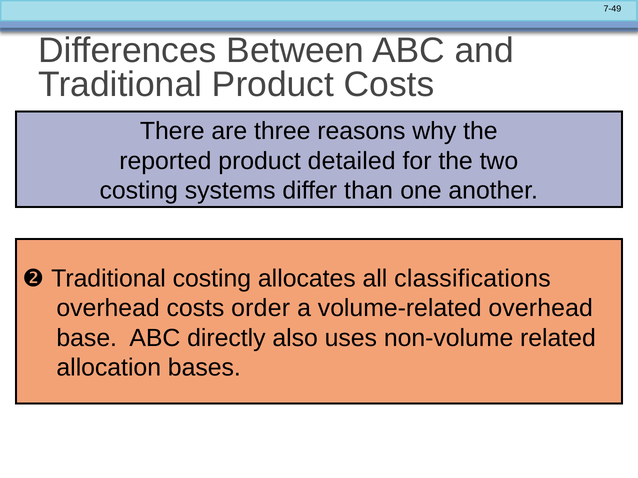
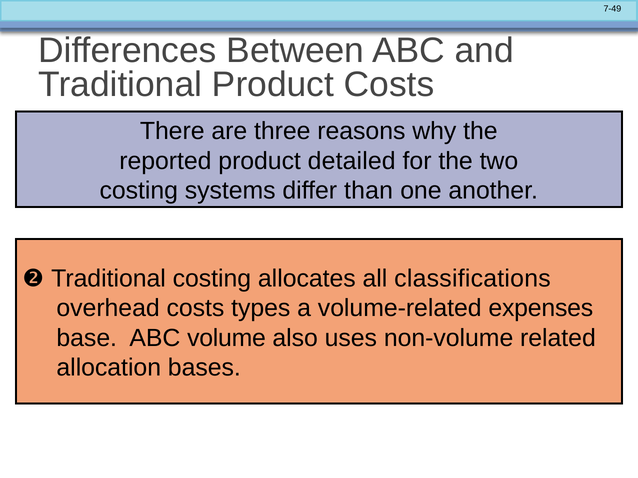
order: order -> types (261, 308)
volume-related overhead: overhead -> expenses (541, 308)
directly: directly -> volume (227, 338)
